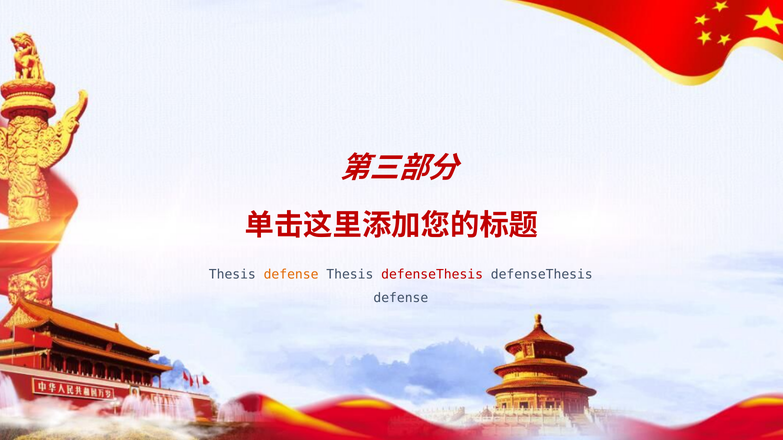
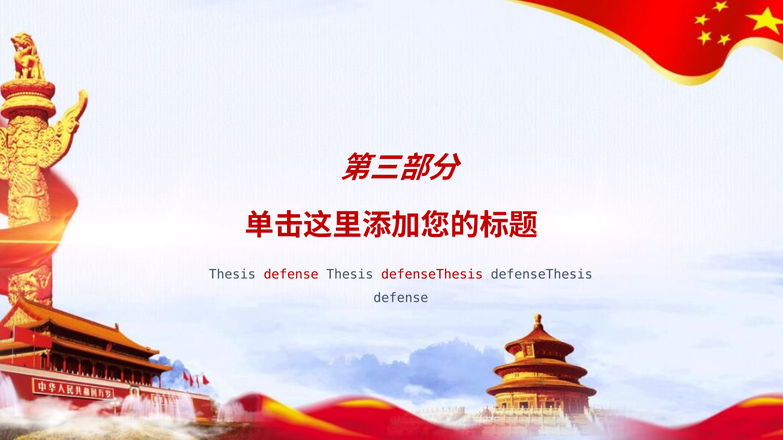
defense colour: orange -> red (291, 275)
